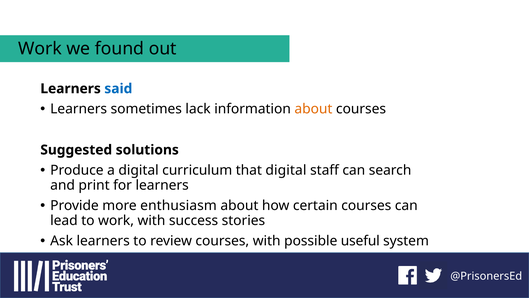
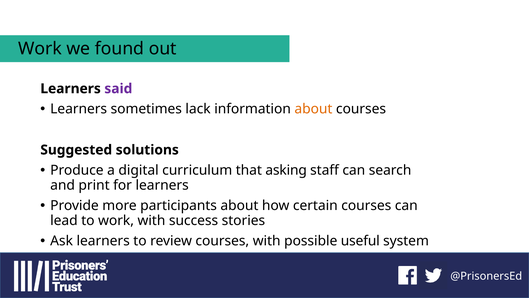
said colour: blue -> purple (118, 89)
that digital: digital -> asking (286, 170)
enthusiasm: enthusiasm -> participants (179, 205)
